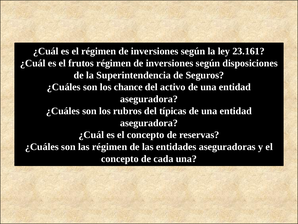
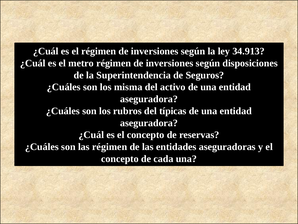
23.161: 23.161 -> 34.913 (249, 51)
frutos: frutos -> metro (81, 63)
chance: chance -> misma (128, 87)
